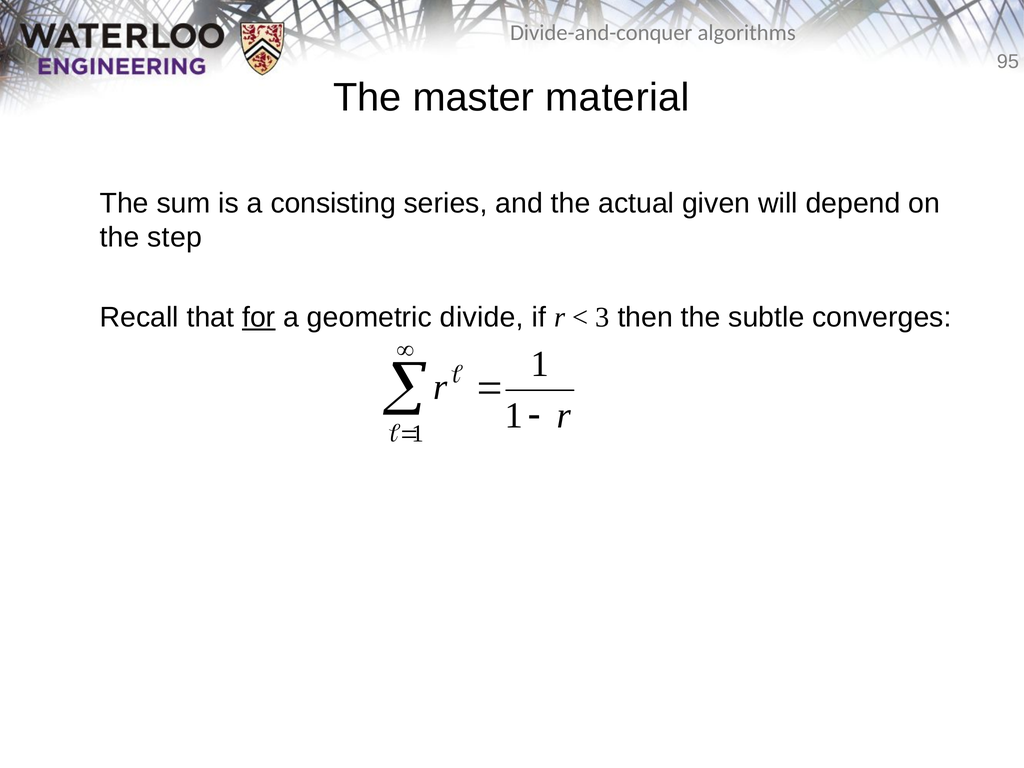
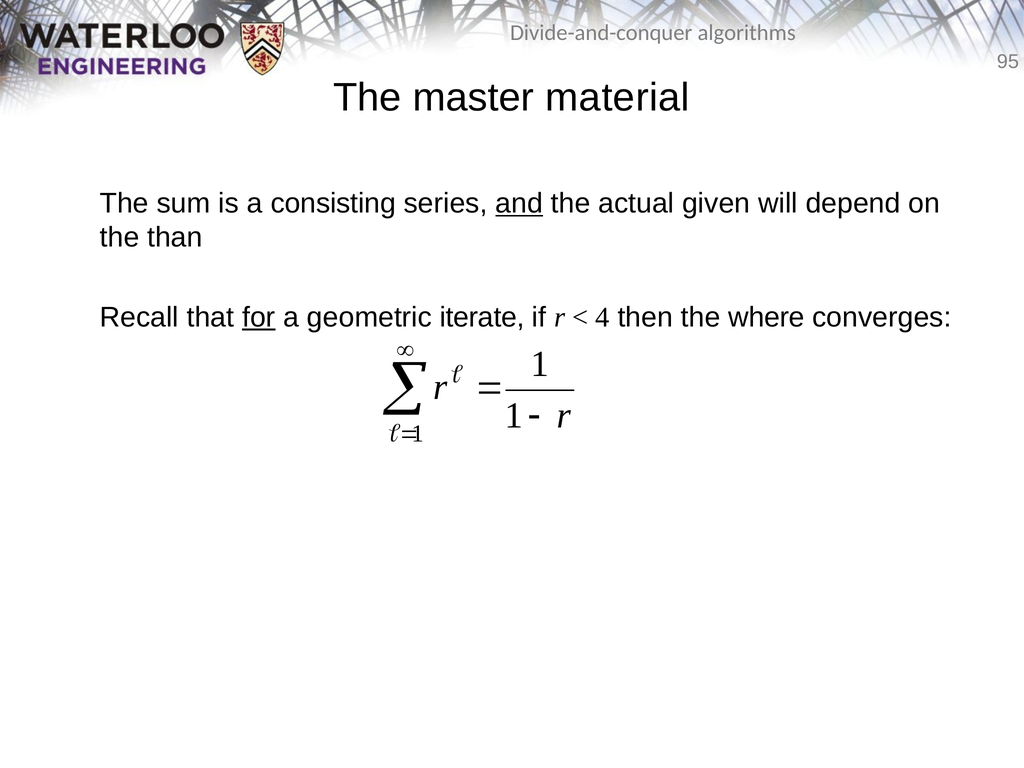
and underline: none -> present (519, 203)
step: step -> than (175, 238)
divide: divide -> iterate (482, 317)
3: 3 -> 4 (603, 317)
subtle: subtle -> where (767, 317)
